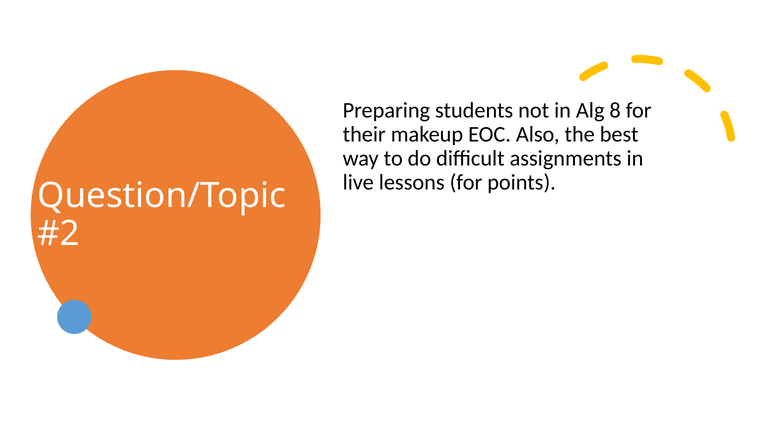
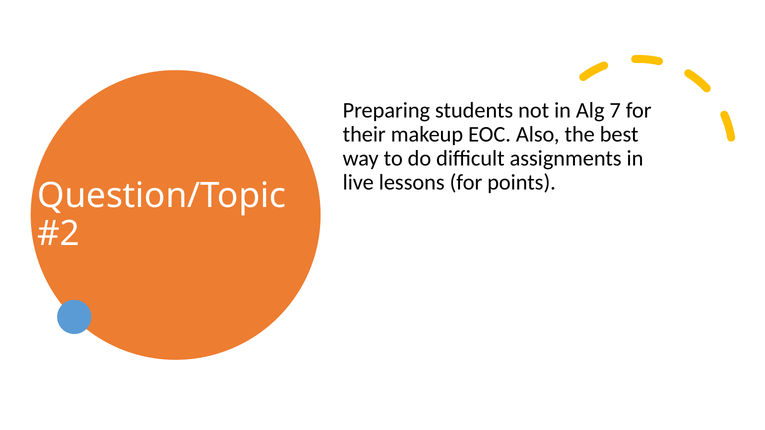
8: 8 -> 7 (615, 111)
